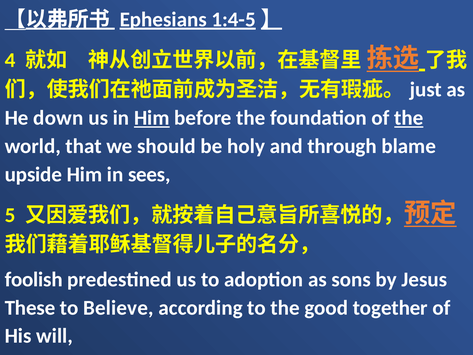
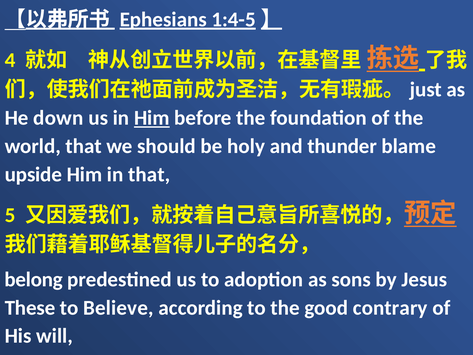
the underline: present -> none (409, 118)
through: through -> thunder (342, 146)
in sees: sees -> that (149, 174)
foolish: foolish -> belong (34, 279)
together: together -> contrary (390, 308)
